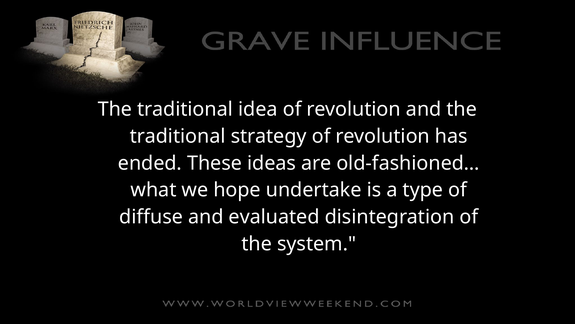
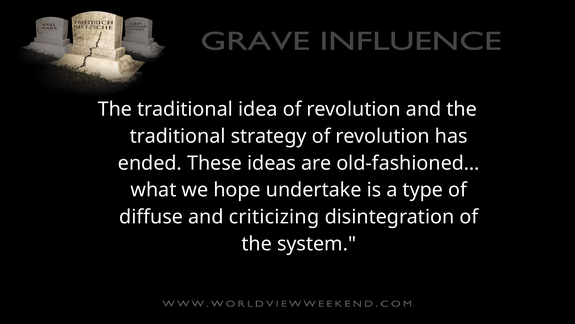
evaluated: evaluated -> criticizing (274, 217)
